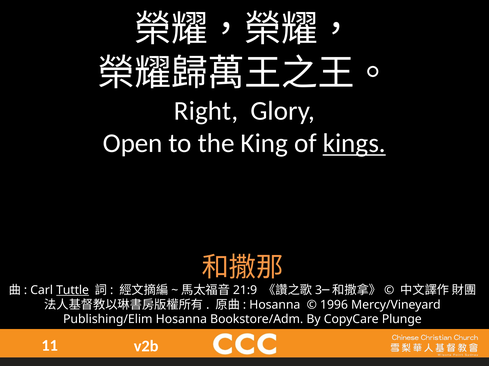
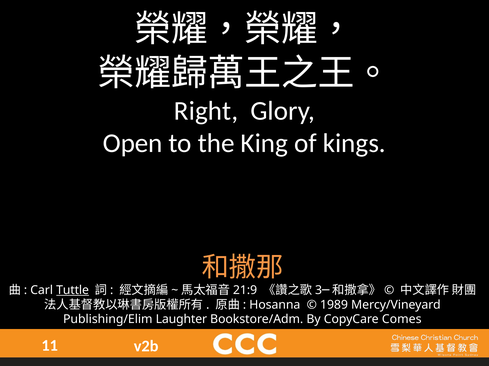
kings underline: present -> none (354, 144)
1996: 1996 -> 1989 (334, 305)
Publishing/Elim Hosanna: Hosanna -> Laughter (181, 320)
Plunge: Plunge -> Comes (402, 320)
